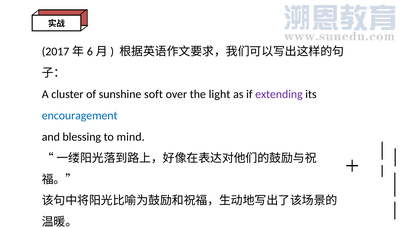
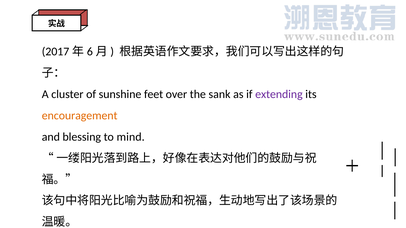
soft: soft -> feet (154, 94)
light: light -> sank (220, 94)
encouragement colour: blue -> orange (80, 116)
